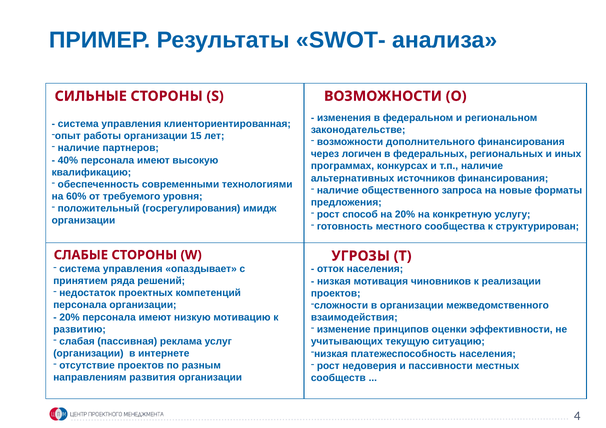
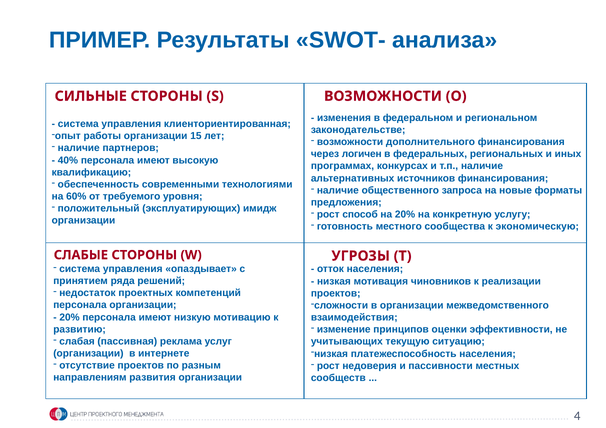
госрегулирования: госрегулирования -> эксплуатирующих (191, 209)
структурирован: структурирован -> экономическую (537, 227)
